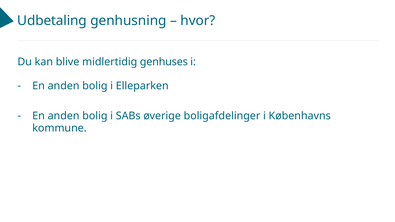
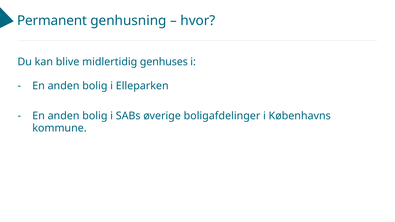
Udbetaling: Udbetaling -> Permanent (52, 21)
